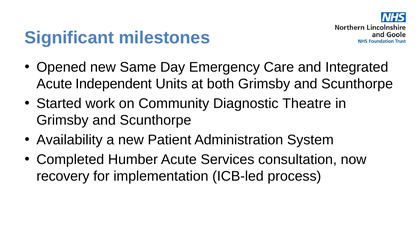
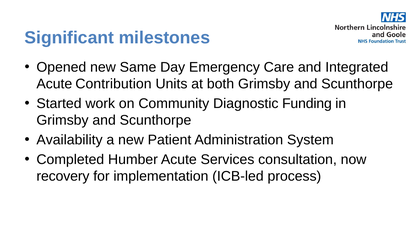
Independent: Independent -> Contribution (113, 84)
Theatre: Theatre -> Funding (307, 104)
